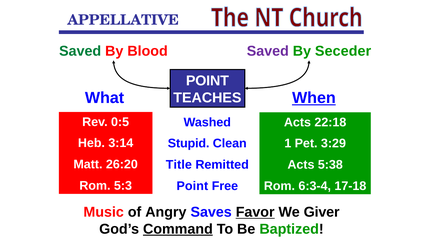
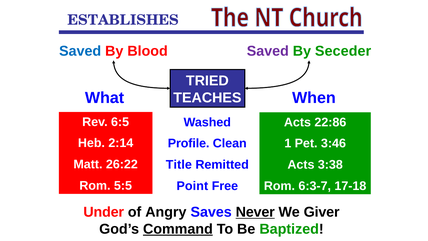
APPELLATIVE: APPELLATIVE -> ESTABLISHES (123, 20)
Saved colour: green -> blue (80, 51)
POINT: POINT -> TRIED (207, 81)
When underline: present -> none (314, 98)
0:5: 0:5 -> 6:5 (120, 122)
22:18: 22:18 -> 22:86 (330, 122)
3:14: 3:14 -> 2:14 (121, 143)
Stupid: Stupid -> Profile (189, 143)
3:29: 3:29 -> 3:46 (333, 143)
26:20: 26:20 -> 26:22 (122, 164)
5:38: 5:38 -> 3:38 (330, 165)
5:3: 5:3 -> 5:5 (123, 185)
6:3-4: 6:3-4 -> 6:3-7 (315, 186)
Music: Music -> Under (104, 212)
Favor: Favor -> Never (255, 212)
